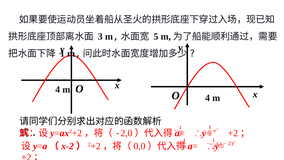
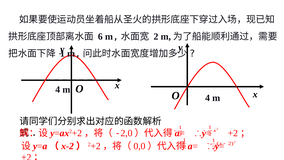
3: 3 -> 6 (100, 37)
5: 5 -> 2 (156, 37)
